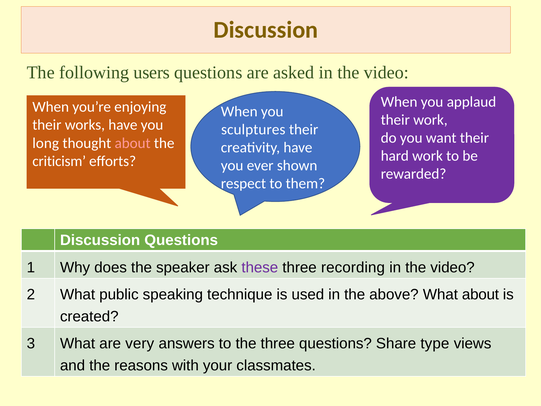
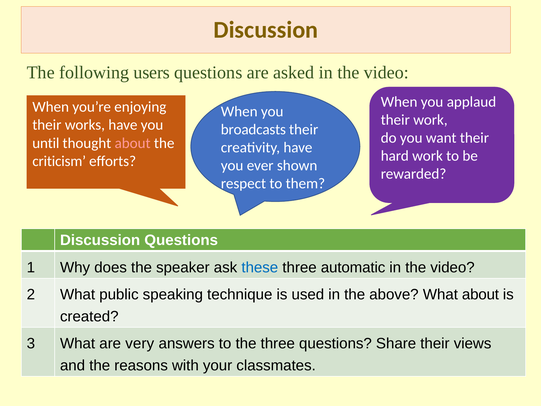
sculptures: sculptures -> broadcasts (253, 129)
long: long -> until (46, 143)
these colour: purple -> blue (260, 267)
recording: recording -> automatic (353, 267)
Share type: type -> their (435, 343)
